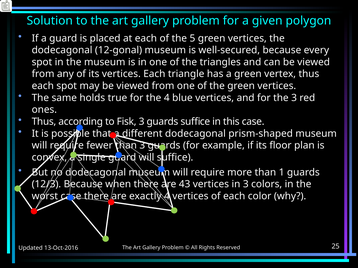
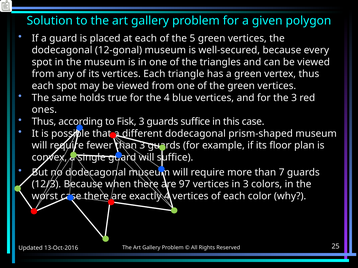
1: 1 -> 7 (282, 173)
43: 43 -> 97 (185, 185)
